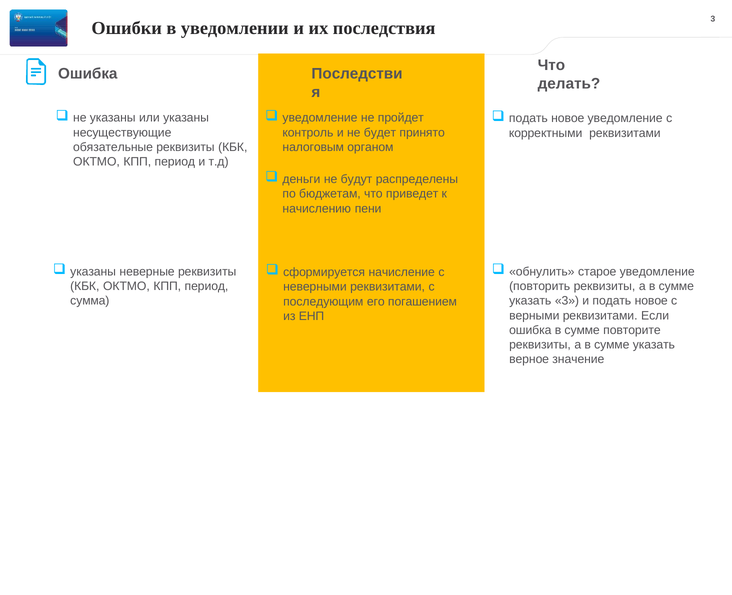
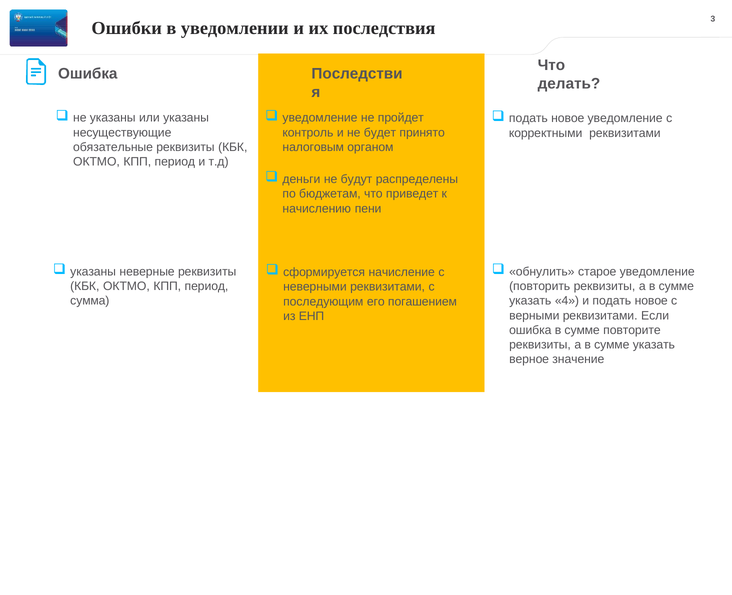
указать 3: 3 -> 4 (567, 301)
